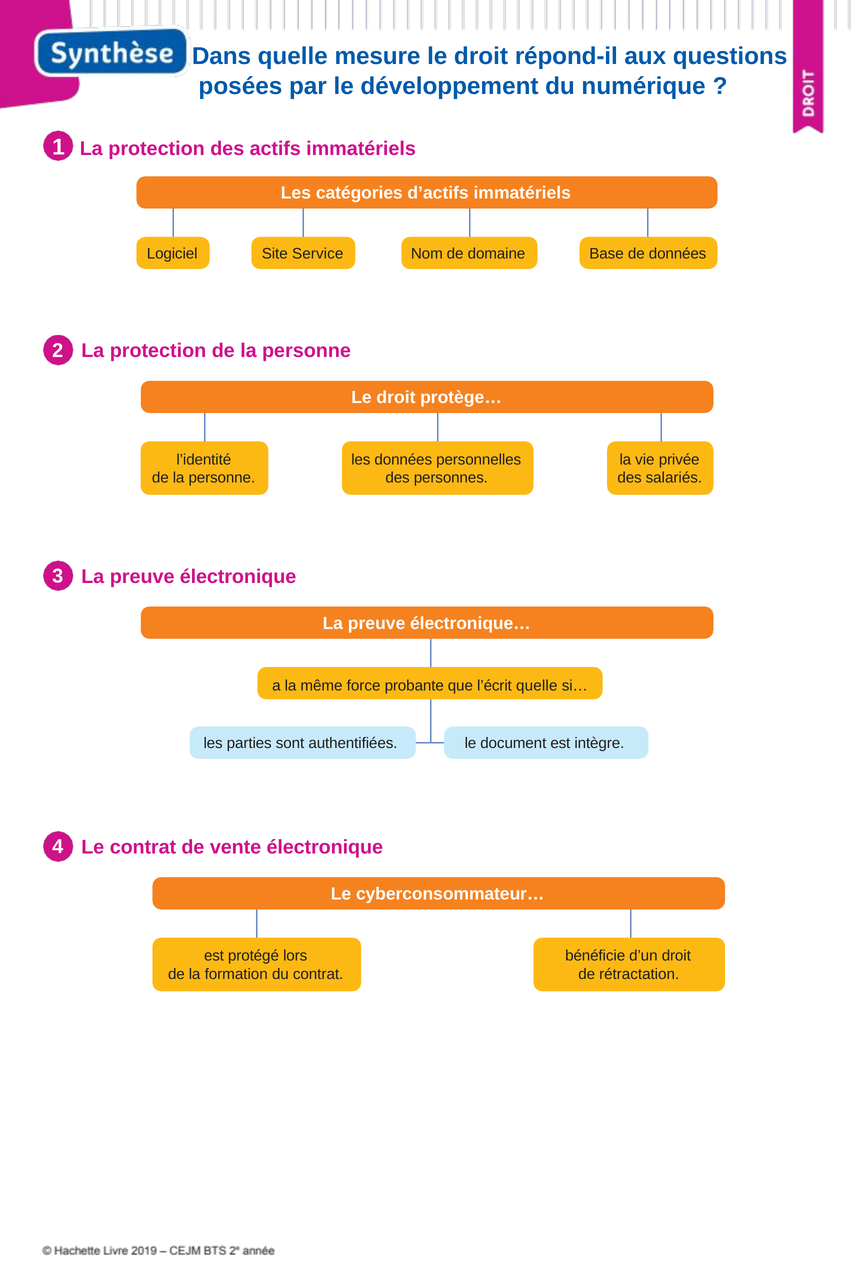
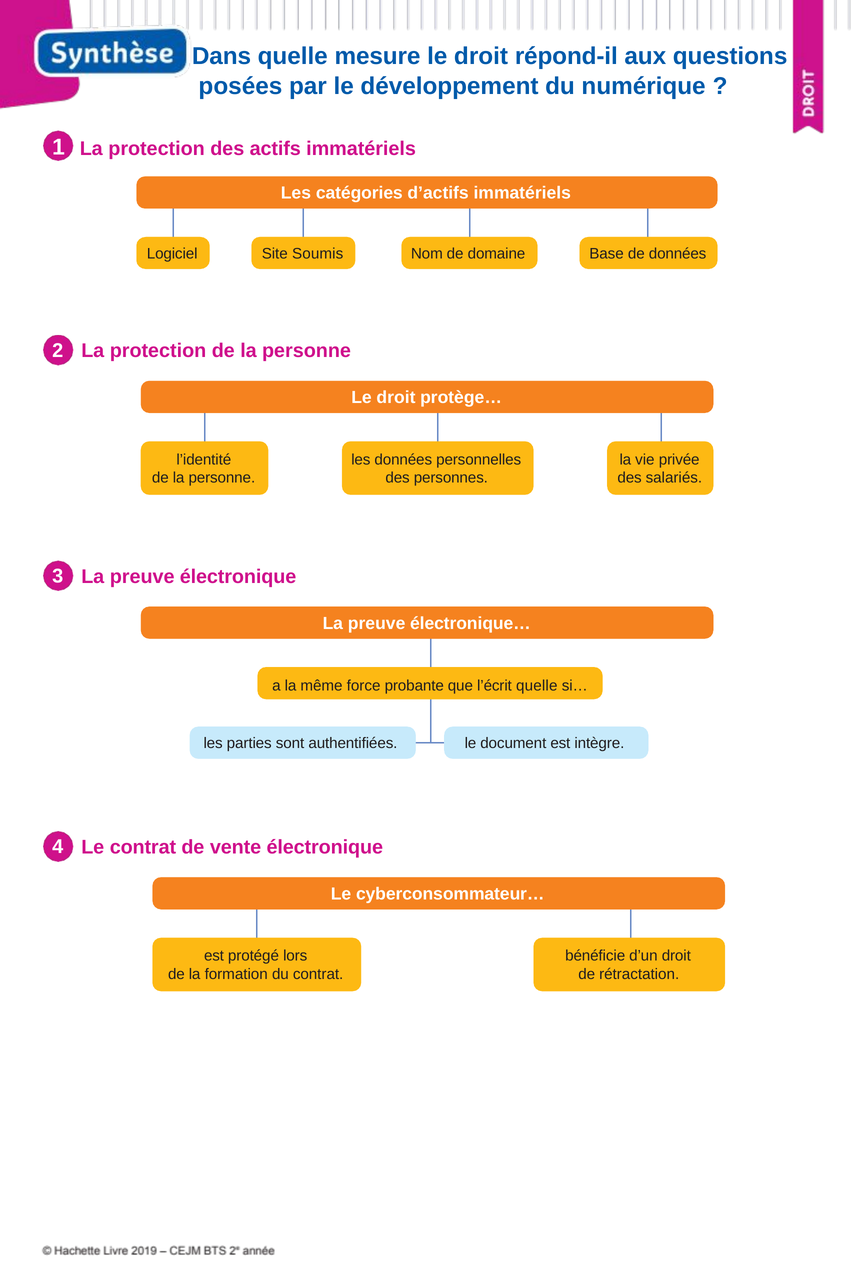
Service: Service -> Soumis (318, 254)
